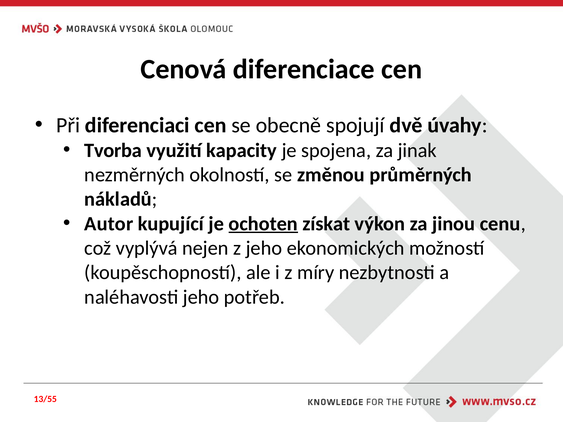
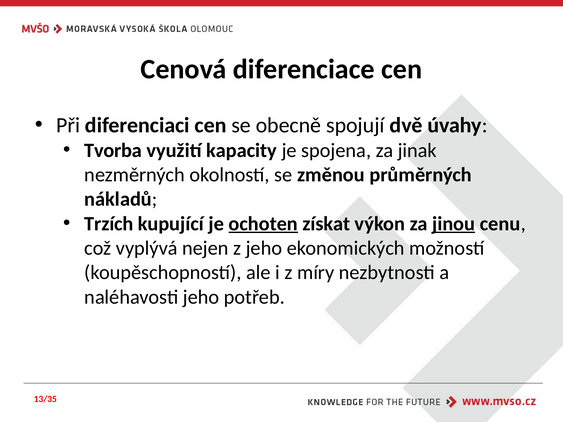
Autor: Autor -> Trzích (109, 224)
jinou underline: none -> present (454, 224)
13/55: 13/55 -> 13/35 (45, 399)
